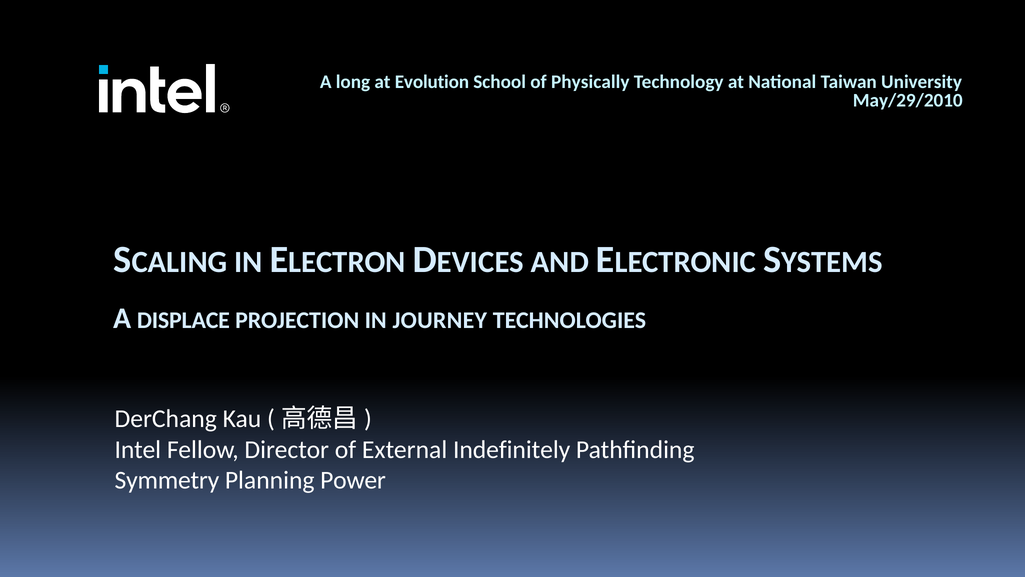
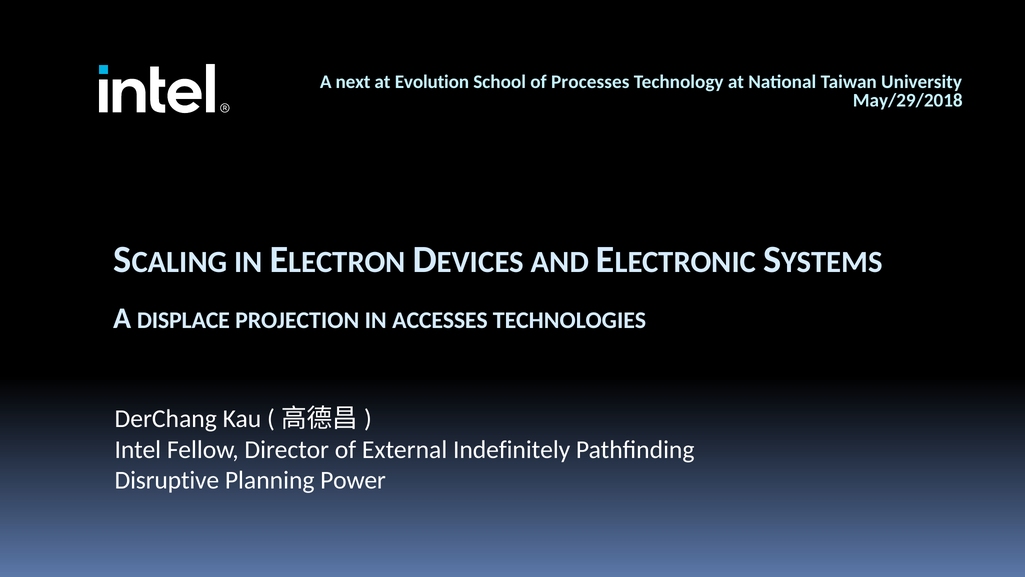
long: long -> next (353, 82)
Physically: Physically -> Processes (590, 82)
May/29/2010: May/29/2010 -> May/29/2018 (908, 100)
JOURNEY: JOURNEY -> ACCESSES (440, 320)
Symmetry: Symmetry -> Disruptive (167, 480)
